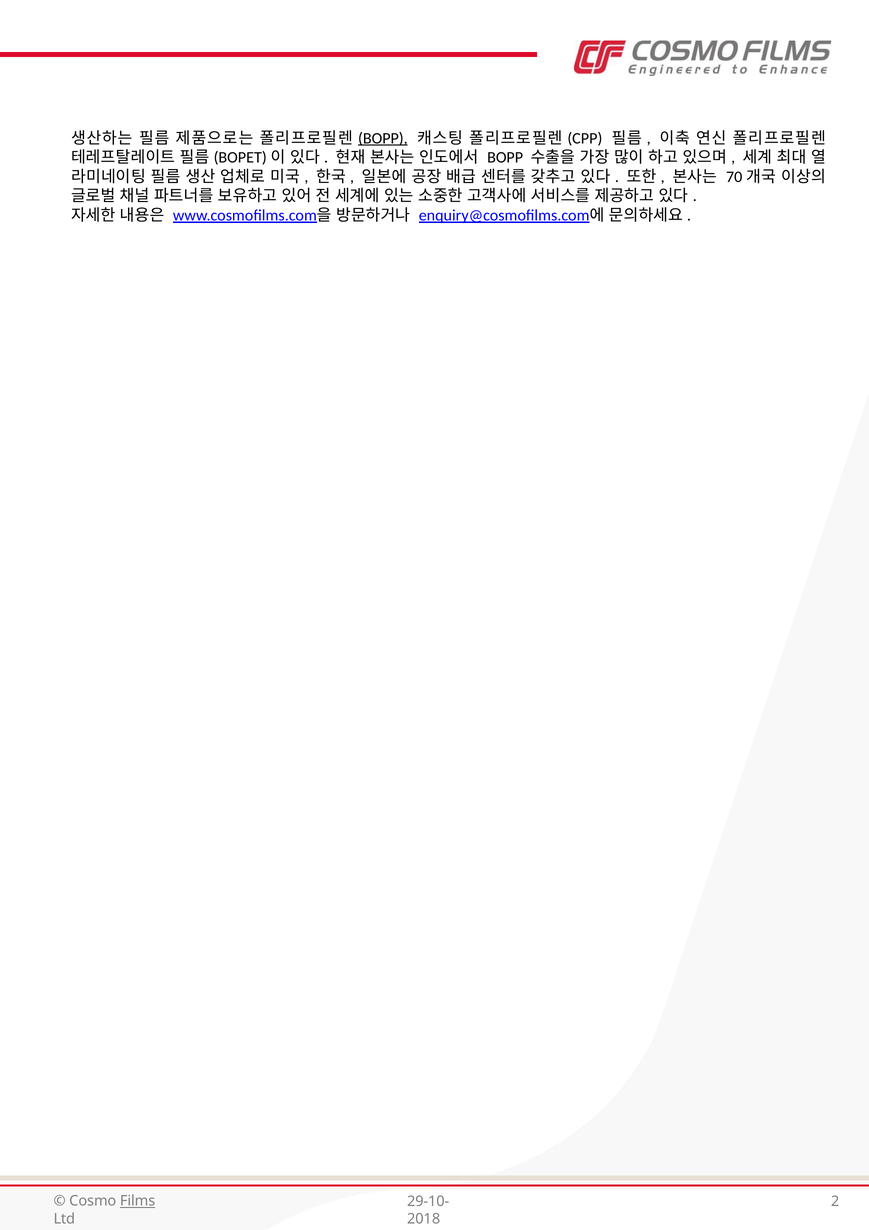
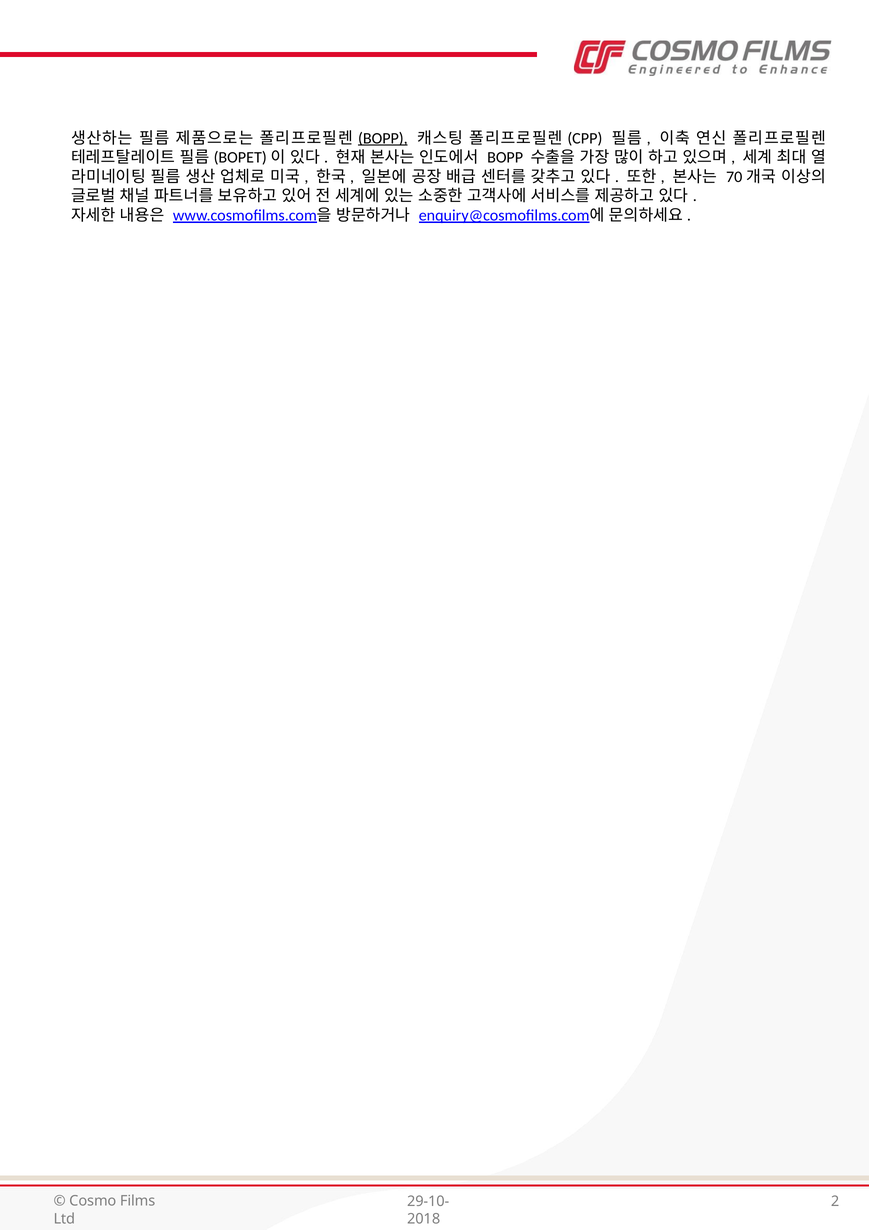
Films underline: present -> none (138, 1201)
